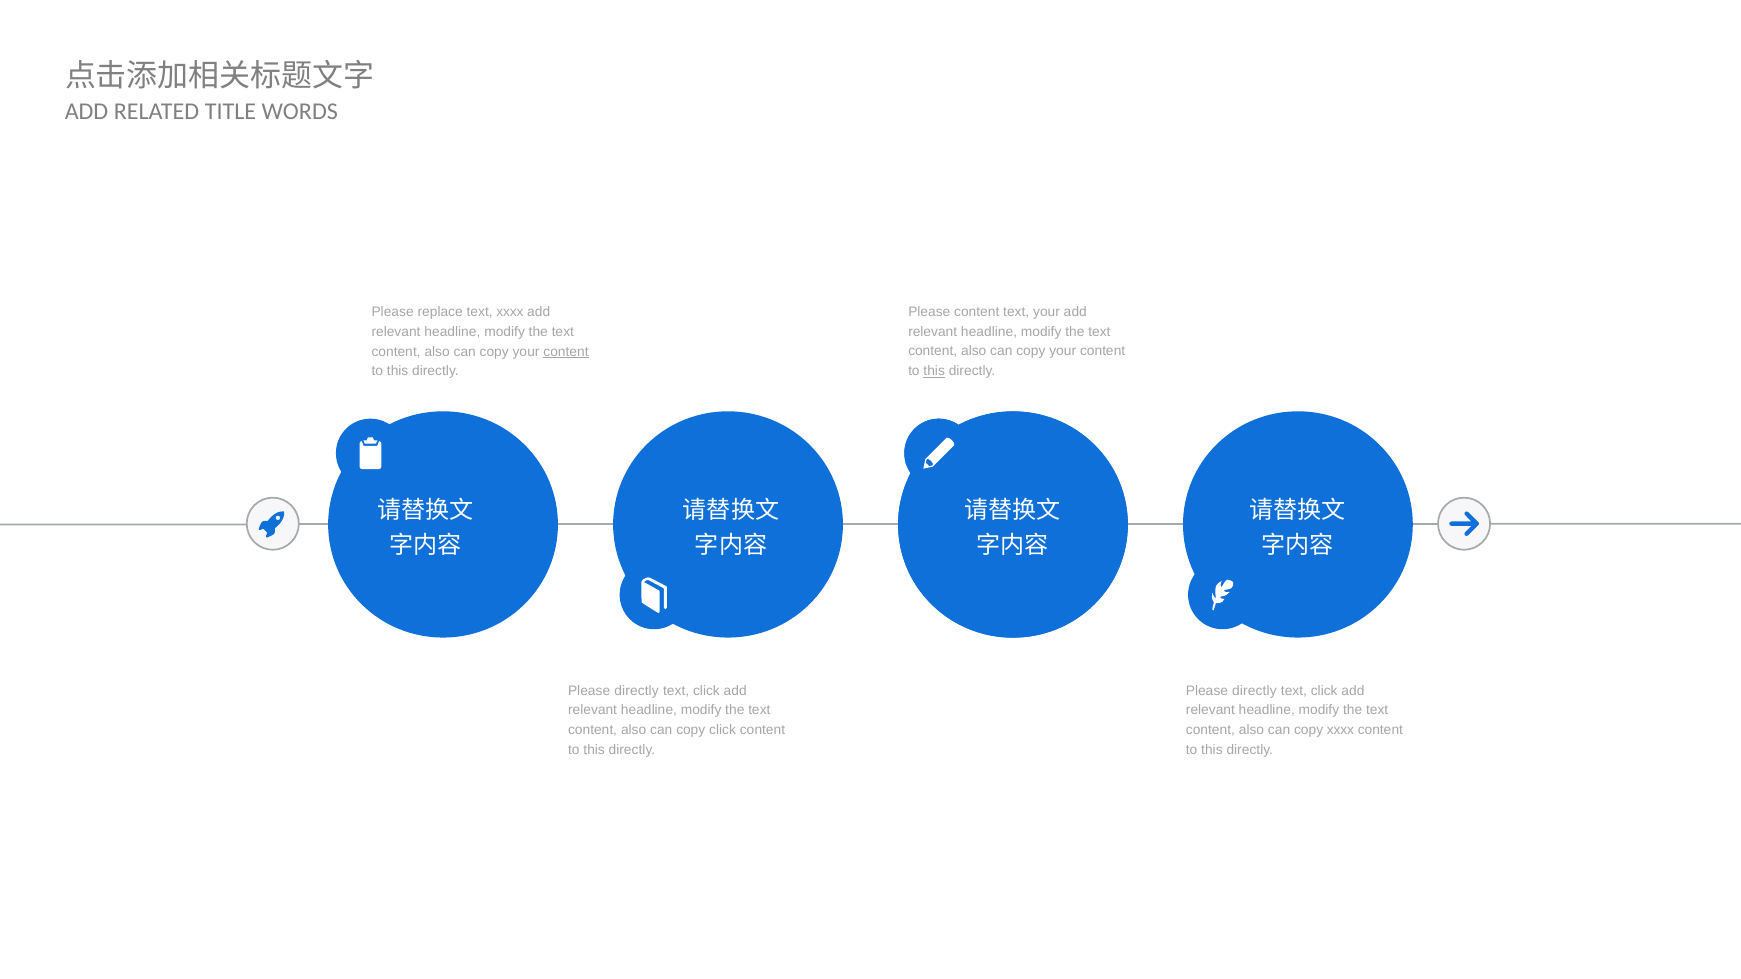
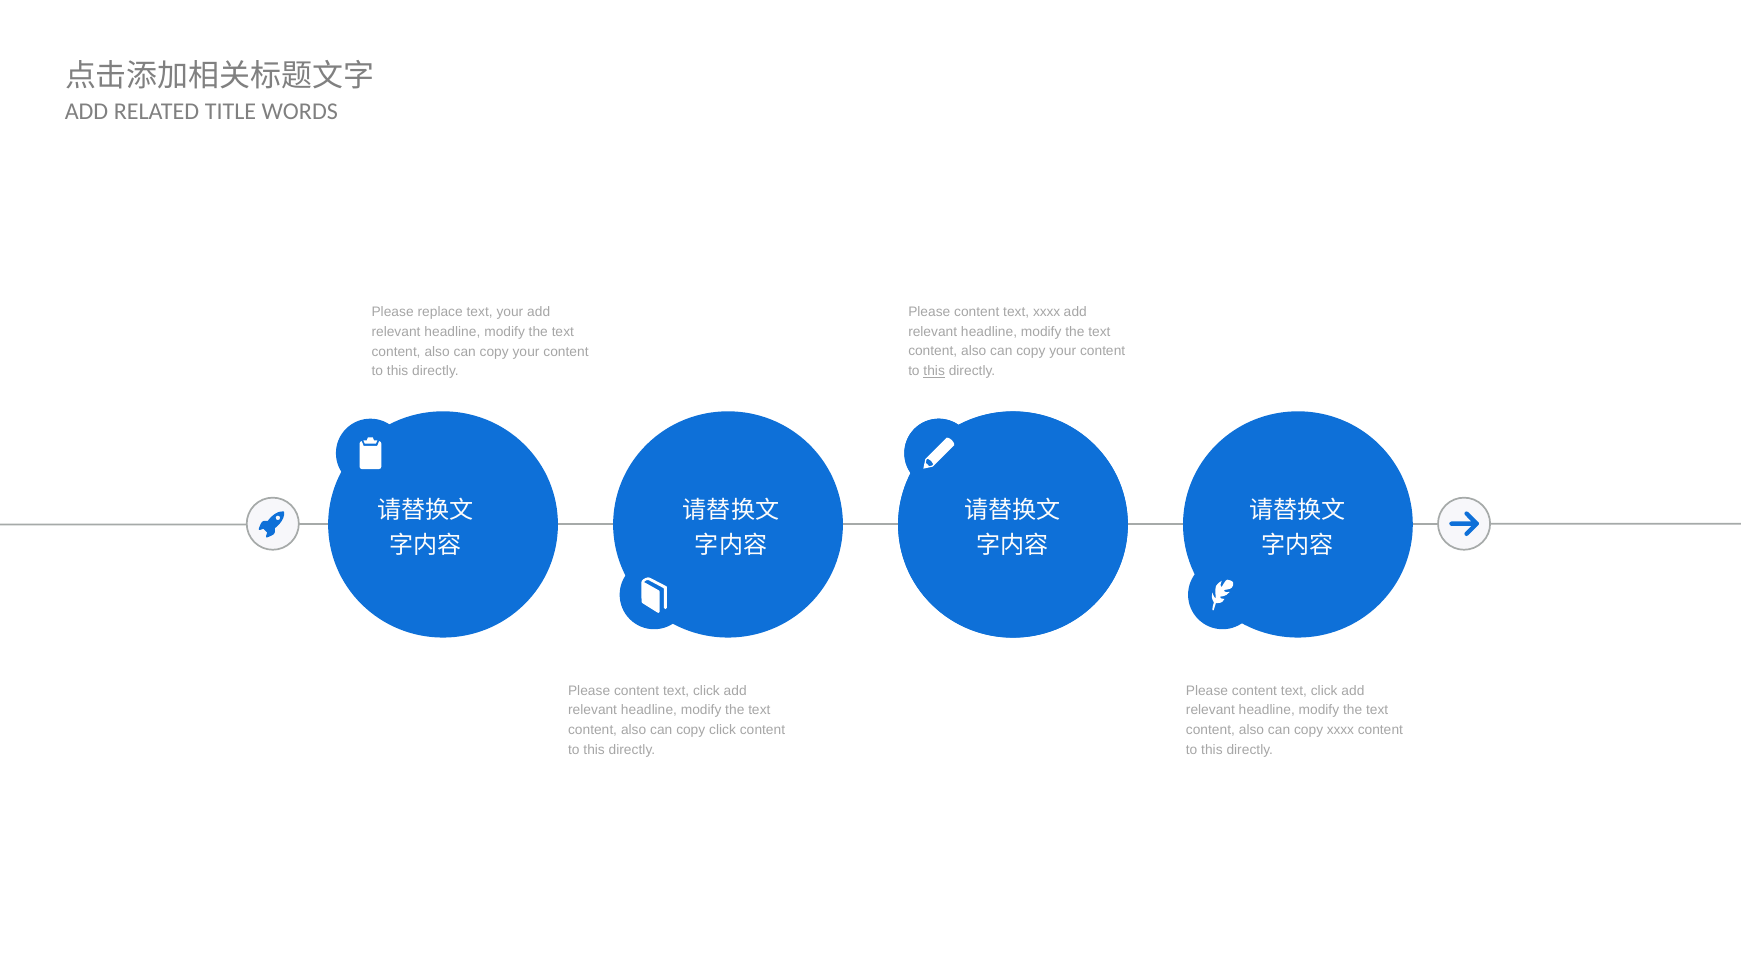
text xxxx: xxxx -> your (510, 312)
text your: your -> xxxx (1047, 312)
content underline: present -> none (566, 352)
directly: directly -> content (637, 691)
directly: directly -> content (1254, 691)
